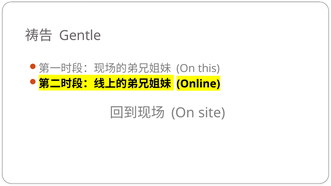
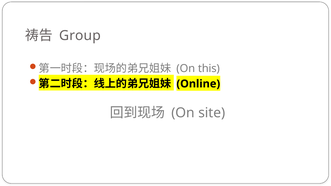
Gentle: Gentle -> Group (80, 36)
